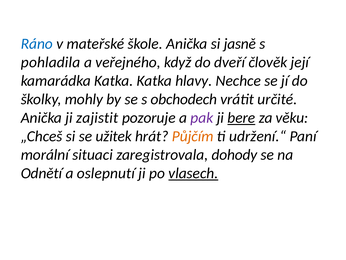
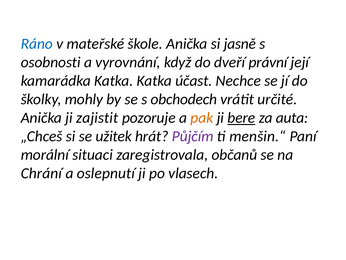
pohladila: pohladila -> osobnosti (51, 62)
veřejného: veřejného -> vyrovnání (128, 62)
člověk: člověk -> právní (268, 62)
hlavy: hlavy -> účast (194, 81)
pak colour: purple -> orange (202, 118)
věku: věku -> auta (292, 118)
Půjčím colour: orange -> purple (193, 136)
udržení.“: udržení.“ -> menšin.“ (257, 136)
dohody: dohody -> občanů (234, 155)
Odnětí: Odnětí -> Chrání (41, 173)
vlasech underline: present -> none (193, 173)
